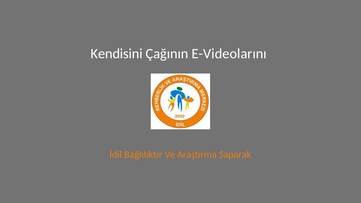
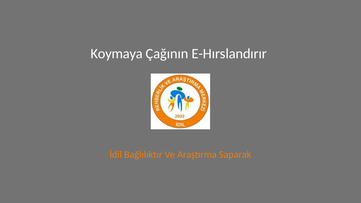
Kendisini: Kendisini -> Koymaya (117, 54)
E-Videolarını: E-Videolarını -> E-Hırslandırır (229, 54)
